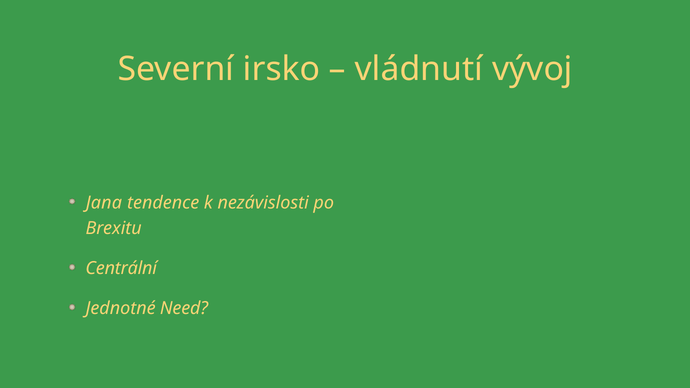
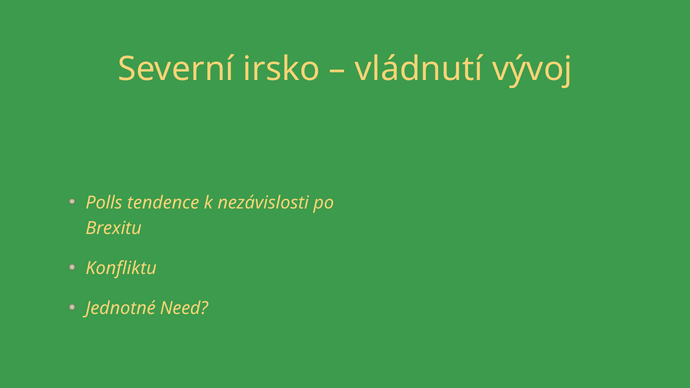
Jana: Jana -> Polls (104, 203)
Centrální: Centrální -> Konfliktu (121, 268)
